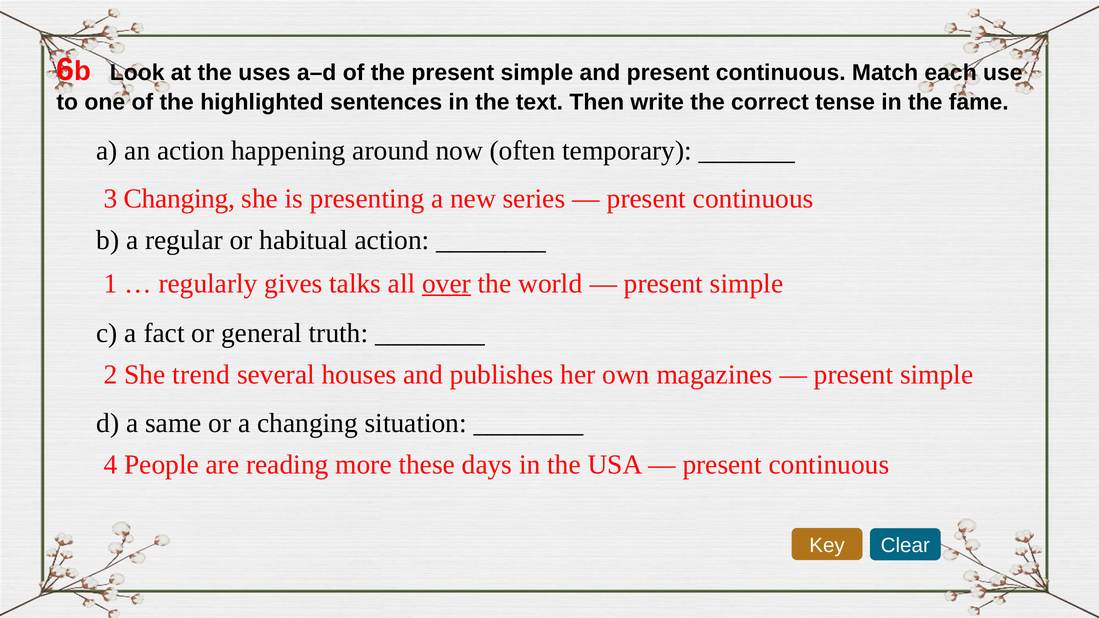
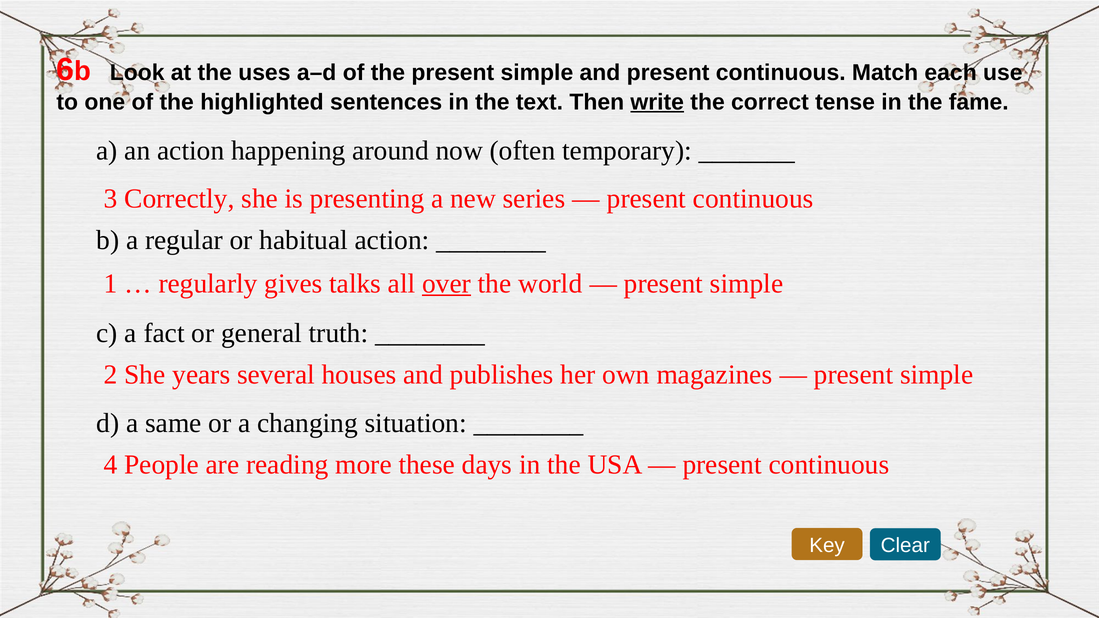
write underline: none -> present (657, 102)
3 Changing: Changing -> Correctly (179, 199)
trend: trend -> years (201, 375)
